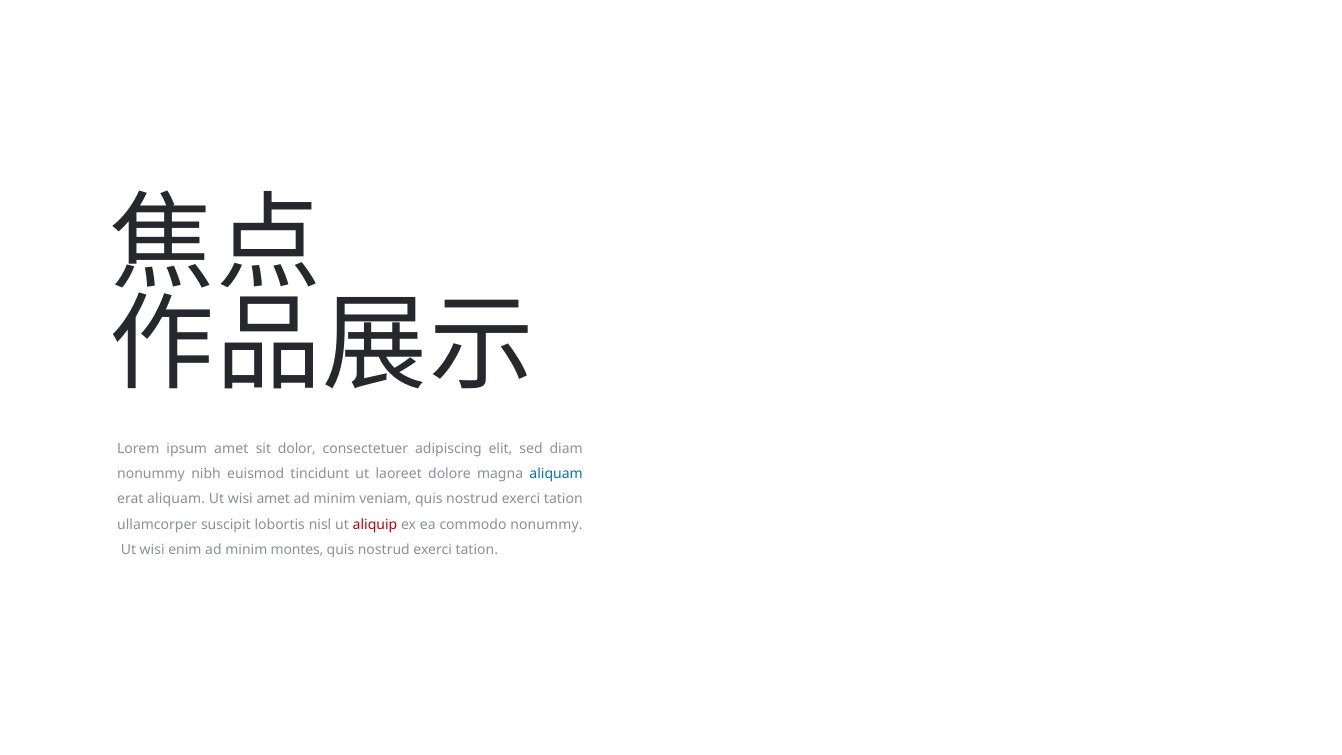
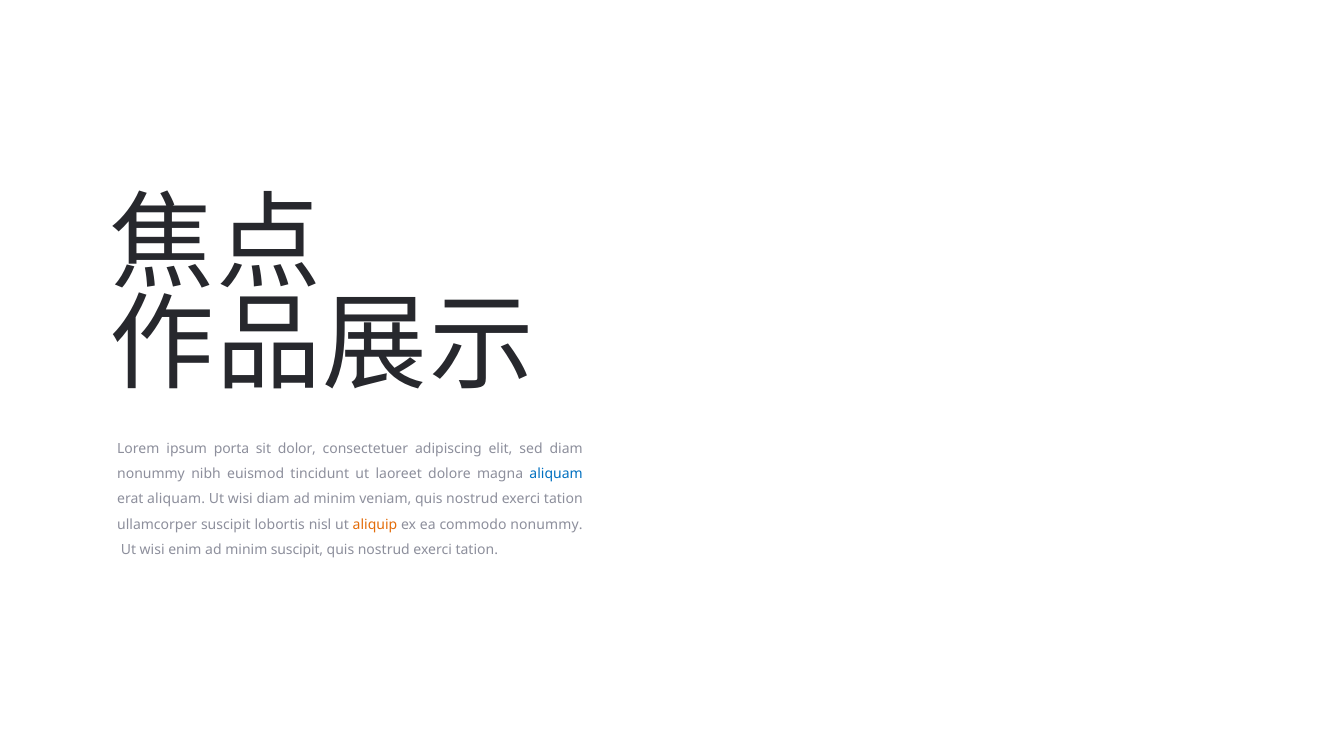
ipsum amet: amet -> porta (232, 449)
wisi amet: amet -> diam (273, 499)
aliquip colour: red -> orange (375, 524)
minim montes: montes -> suscipit (297, 550)
